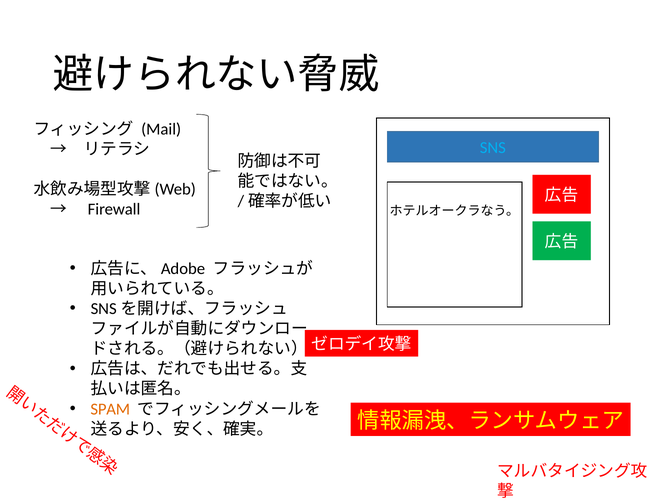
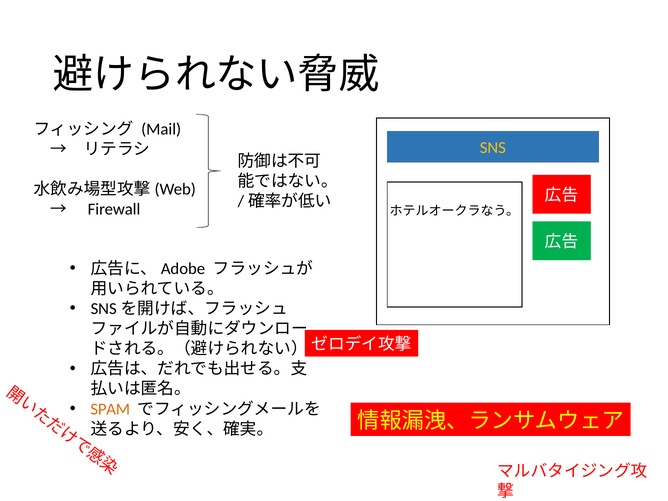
SNS colour: light blue -> yellow (493, 148)
